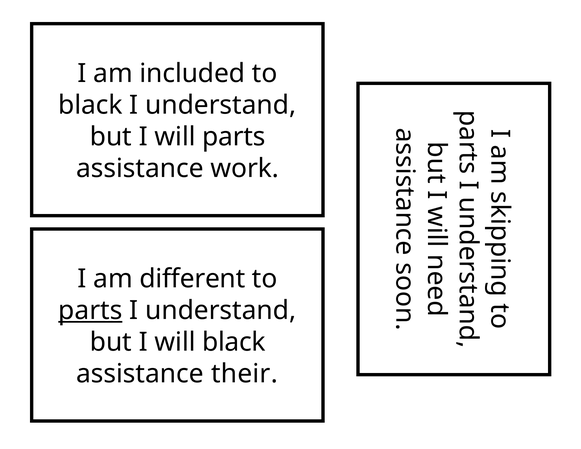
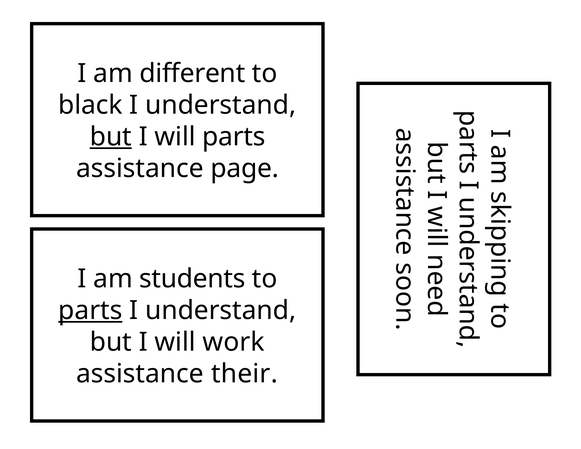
included: included -> different (192, 73)
but underline: none -> present (111, 137)
work: work -> page (245, 168)
different: different -> students (192, 279)
will black: black -> work (234, 342)
